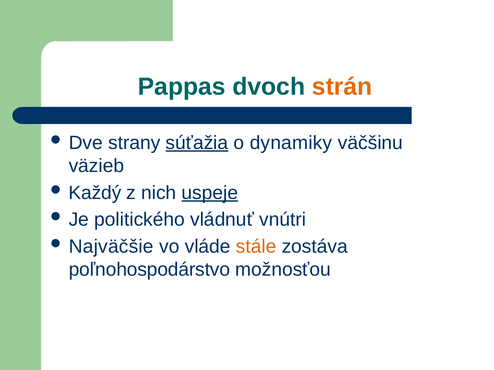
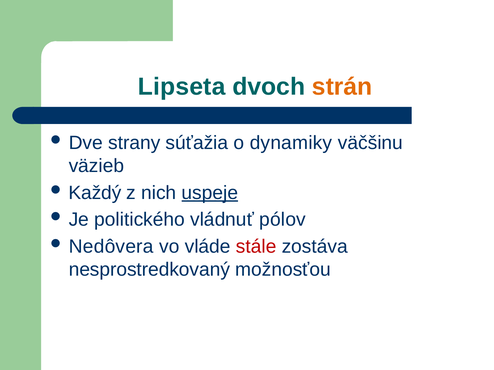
Pappas: Pappas -> Lipseta (182, 87)
súťažia underline: present -> none (197, 143)
vnútri: vnútri -> pólov (283, 220)
Najväčšie: Najväčšie -> Nedôvera (111, 247)
stále colour: orange -> red (256, 247)
poľnohospodárstvo: poľnohospodárstvo -> nesprostredkovaný (149, 270)
